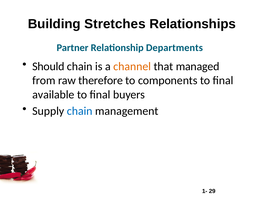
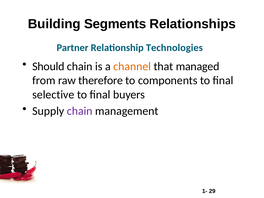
Stretches: Stretches -> Segments (115, 24)
Departments: Departments -> Technologies (174, 48)
available: available -> selective (53, 95)
chain colour: blue -> purple (80, 111)
